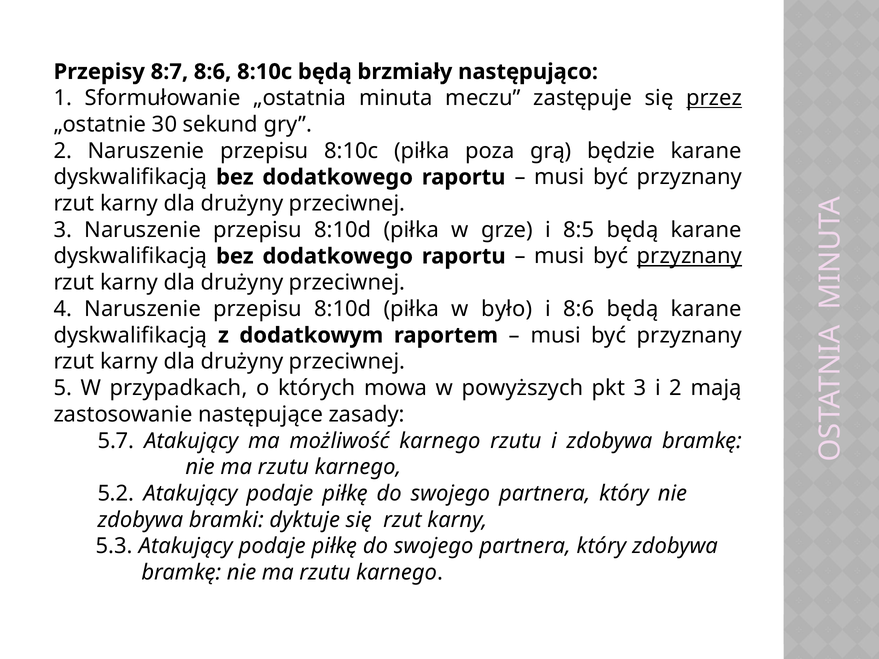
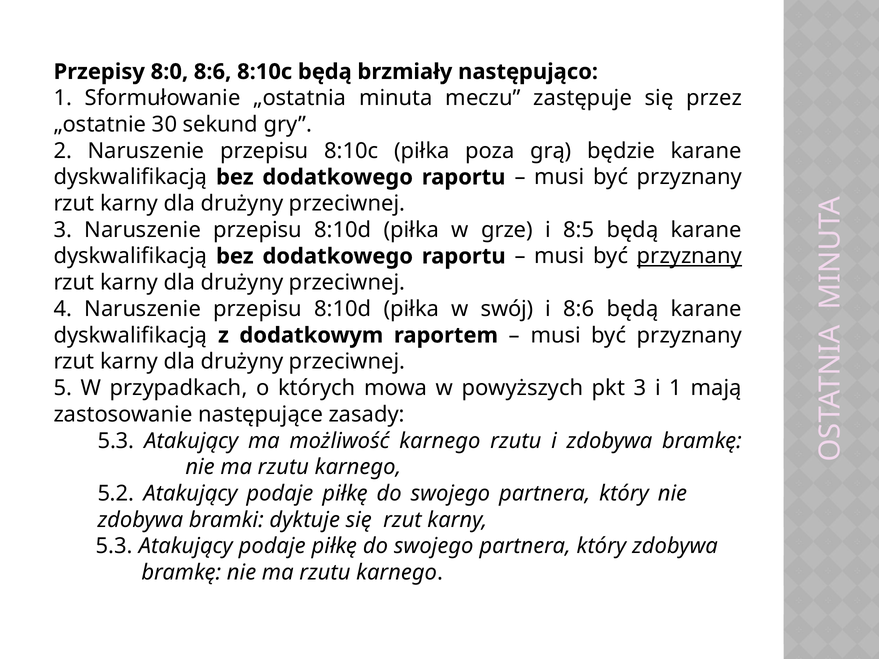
8:7: 8:7 -> 8:0 (169, 72)
przez underline: present -> none (714, 98)
było: było -> swój (507, 309)
i 2: 2 -> 1 (676, 388)
5.7: 5.7 -> 5.3 (116, 441)
